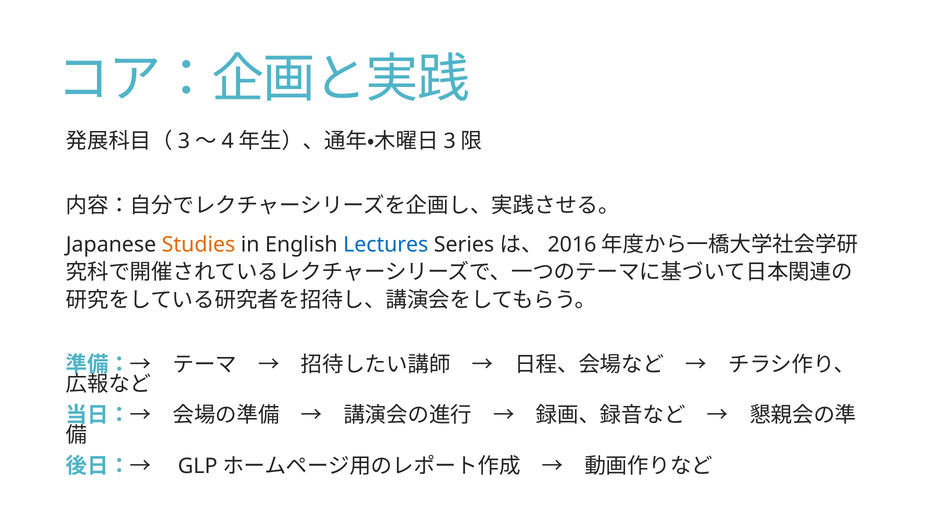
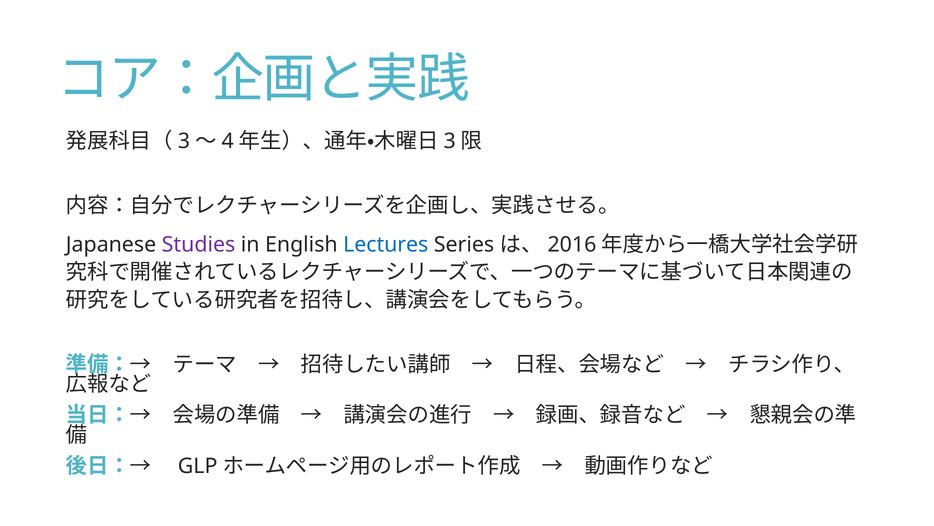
Studies colour: orange -> purple (199, 244)
